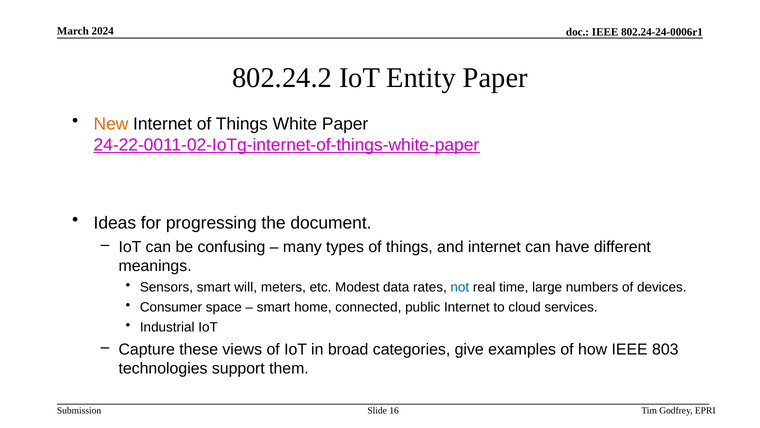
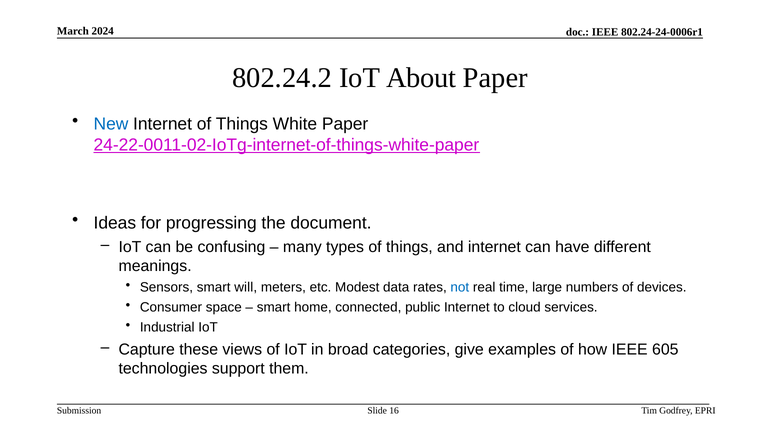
Entity: Entity -> About (421, 78)
New colour: orange -> blue (111, 124)
803: 803 -> 605 (665, 349)
